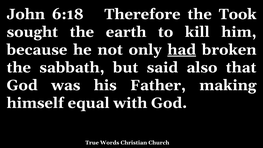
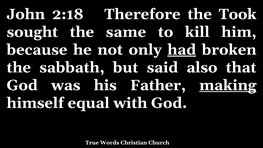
6:18: 6:18 -> 2:18 (68, 14)
earth: earth -> same (126, 32)
making underline: none -> present (228, 85)
